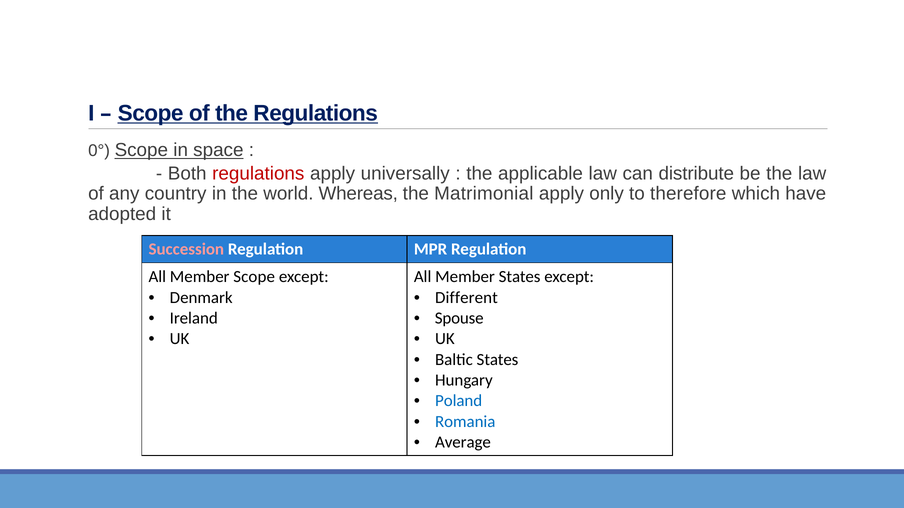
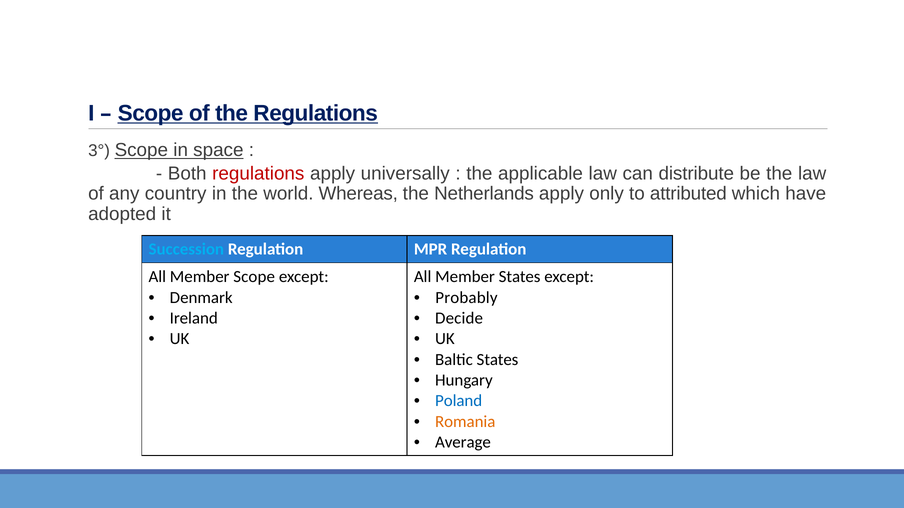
0°: 0° -> 3° (99, 151)
Matrimonial: Matrimonial -> Netherlands (484, 194)
therefore: therefore -> attributed (688, 194)
Succession colour: pink -> light blue (186, 250)
Different: Different -> Probably (466, 298)
Spouse: Spouse -> Decide (459, 318)
Romania colour: blue -> orange (465, 422)
